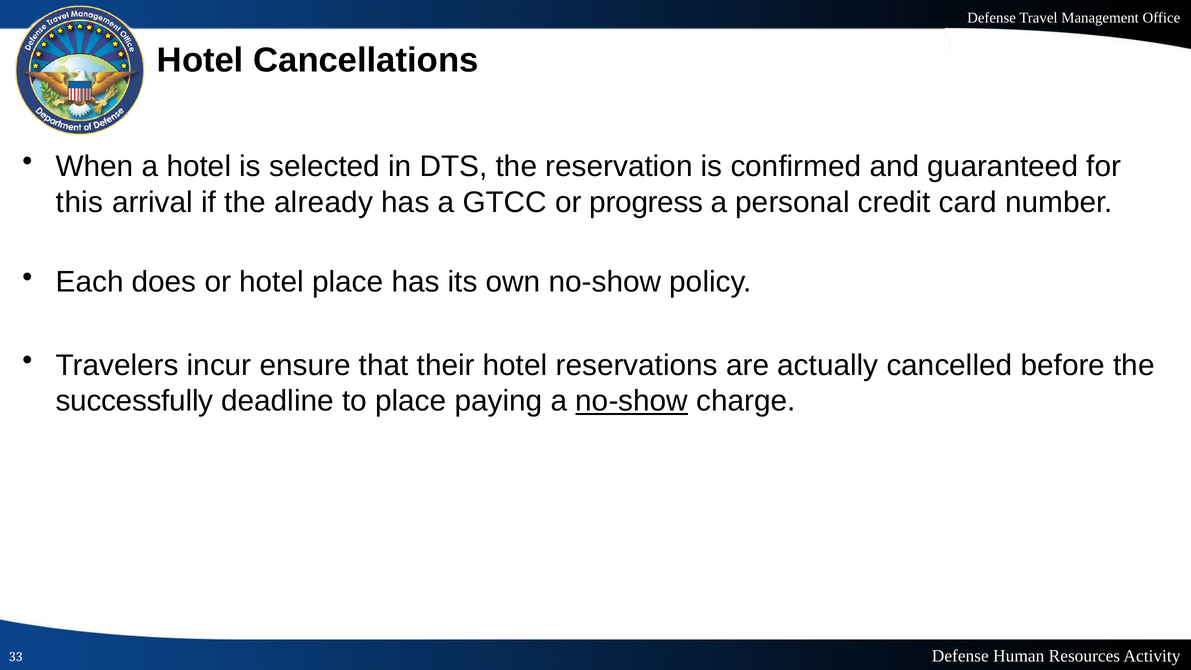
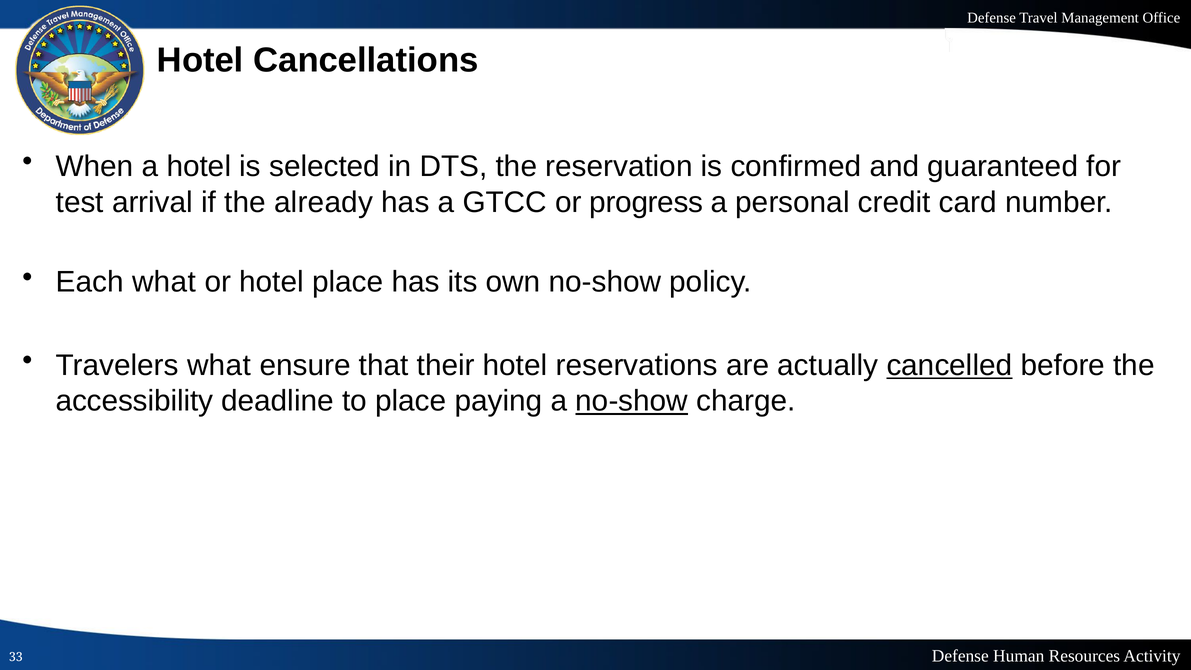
this: this -> test (80, 202)
Each does: does -> what (164, 282)
Travelers incur: incur -> what (219, 365)
cancelled underline: none -> present (949, 365)
successfully: successfully -> accessibility (134, 401)
